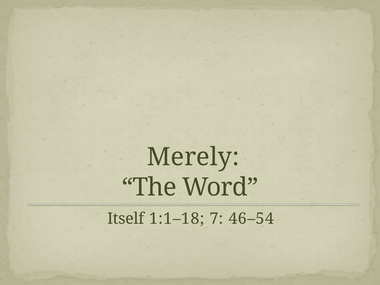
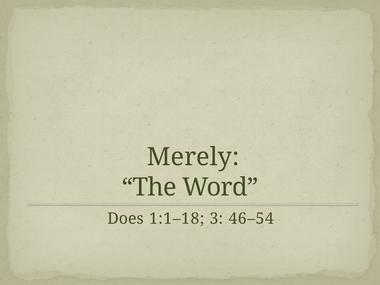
Itself: Itself -> Does (126, 219)
7: 7 -> 3 (216, 219)
